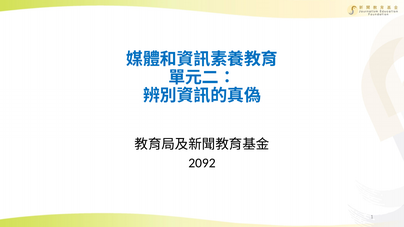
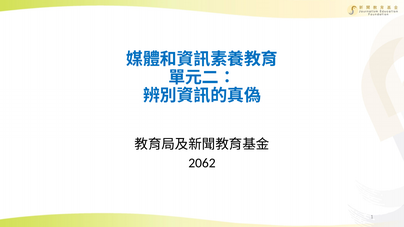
2092: 2092 -> 2062 (202, 163)
